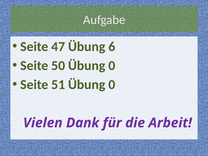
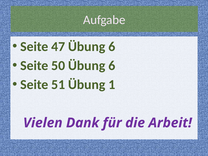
50 Übung 0: 0 -> 6 (112, 66)
51 Übung 0: 0 -> 1 (112, 85)
